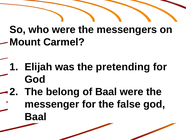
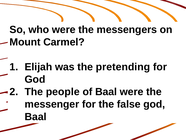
belong: belong -> people (63, 92)
